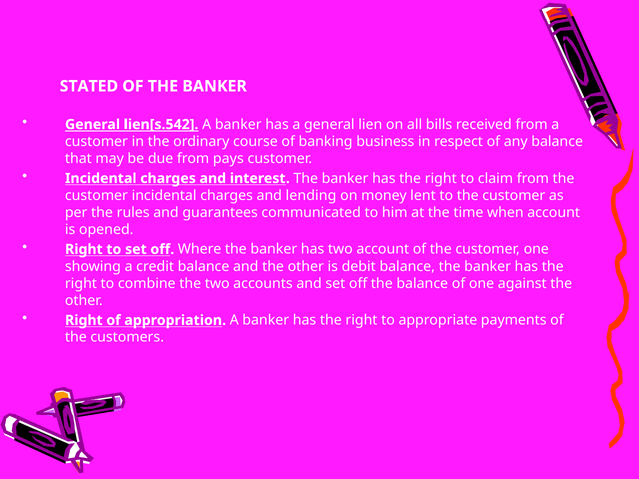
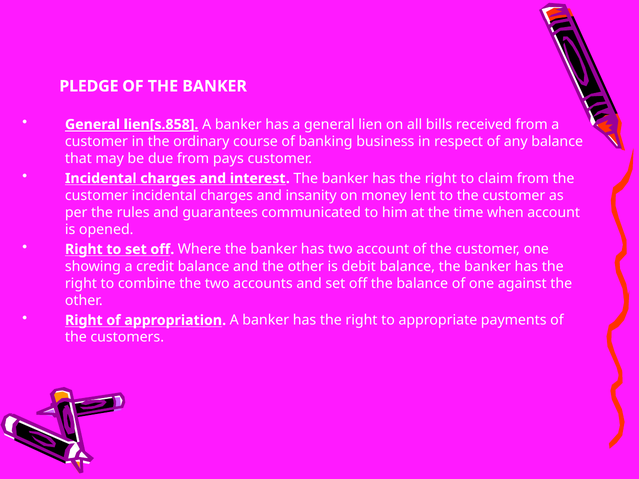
STATED: STATED -> PLEDGE (89, 86)
lien[s.542: lien[s.542 -> lien[s.858 (161, 125)
lending: lending -> insanity (311, 195)
